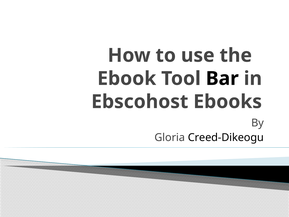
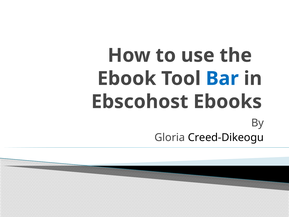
Bar colour: black -> blue (222, 78)
